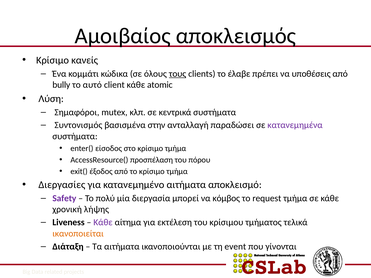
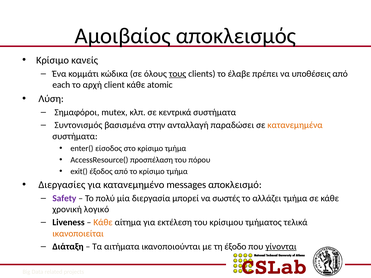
bully: bully -> each (61, 85)
αυτό: αυτό -> αρχή (92, 85)
κατανεμημένα colour: purple -> orange (295, 125)
κατανεμημένο αιτήματα: αιτήματα -> messages (186, 185)
κόμβος: κόμβος -> σωστές (226, 198)
request: request -> αλλάζει (267, 198)
λήψης: λήψης -> λογικό (97, 210)
Κάθε colour: purple -> orange (103, 223)
event: event -> έξοδο (235, 247)
γίνονται underline: none -> present (281, 247)
